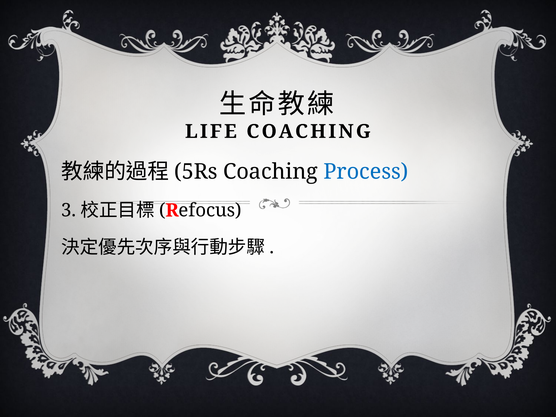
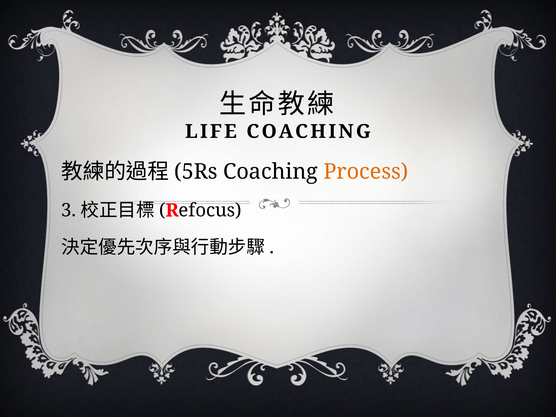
Process colour: blue -> orange (366, 172)
